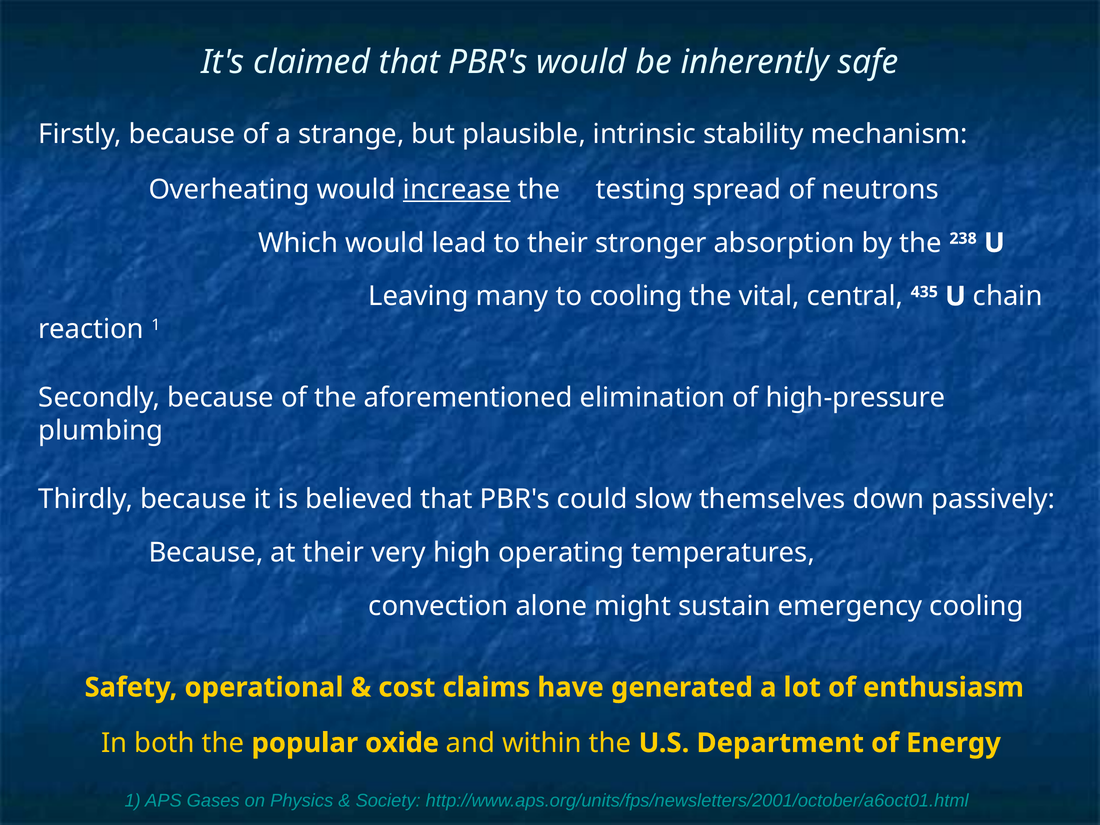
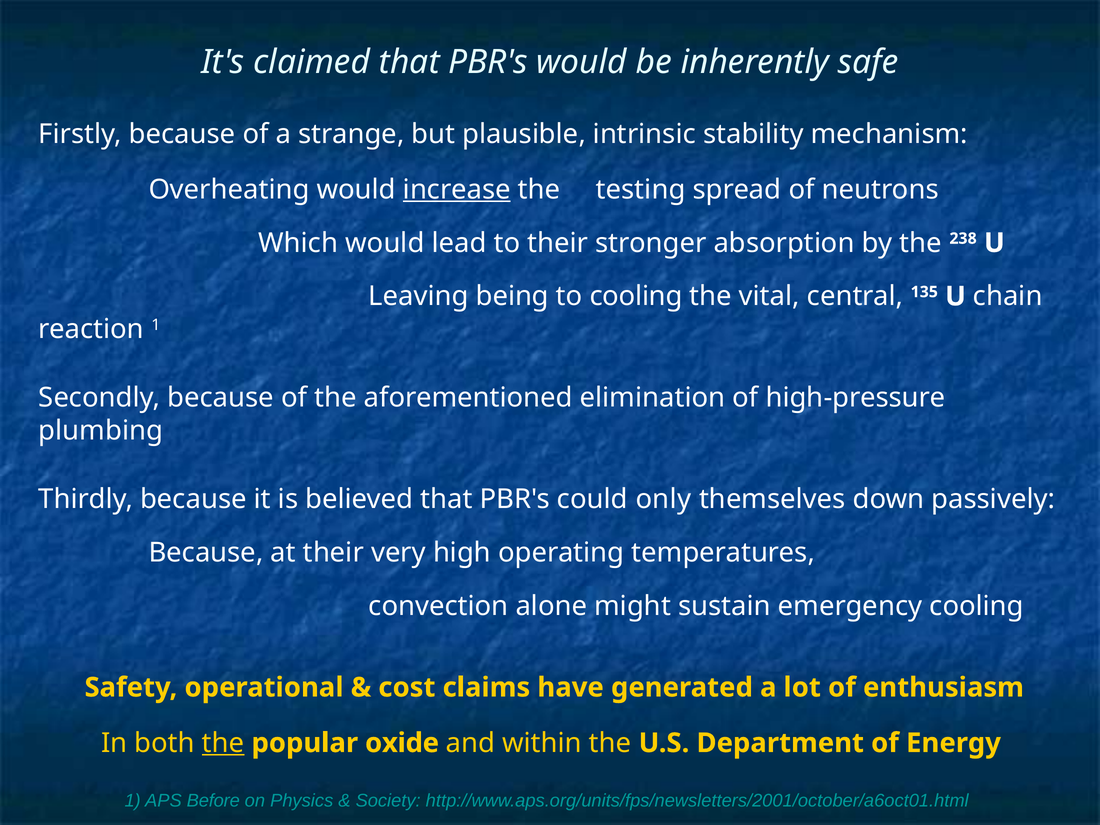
many: many -> being (512, 296)
435: 435 -> 135 (924, 292)
slow: slow -> only (663, 499)
the underline: none -> present (223, 743)
Gases: Gases -> Before (213, 801)
